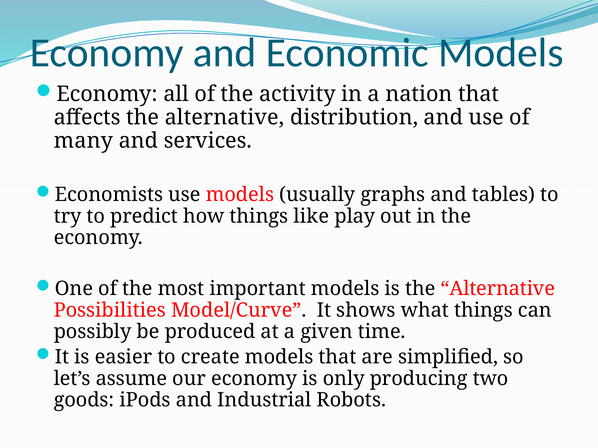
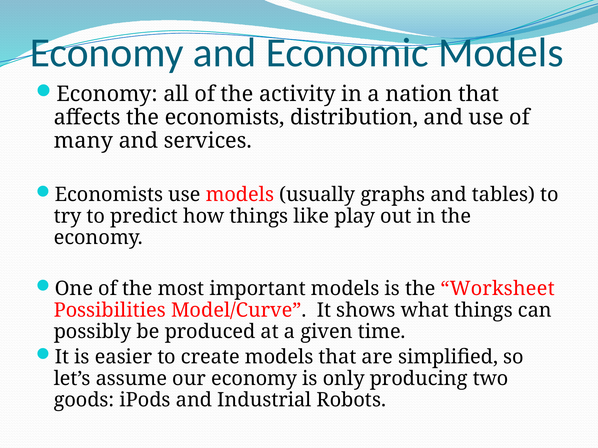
affects the alternative: alternative -> economists (225, 118)
is the Alternative: Alternative -> Worksheet (498, 289)
